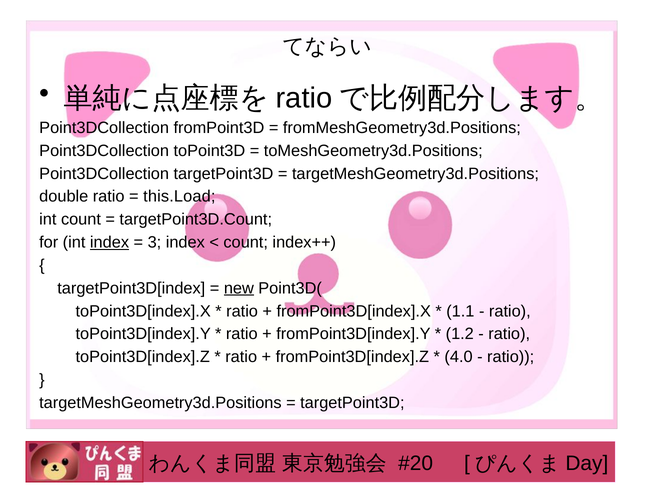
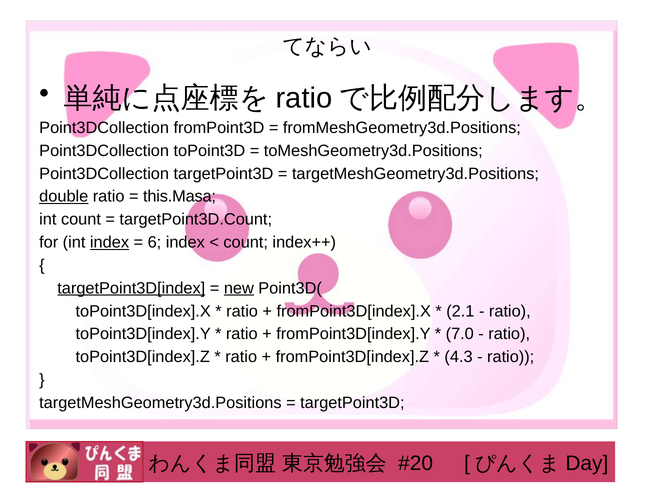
double underline: none -> present (64, 196)
this.Load: this.Load -> this.Masa (180, 196)
3: 3 -> 6 (154, 242)
targetPoint3D[index underline: none -> present (131, 288)
1.1: 1.1 -> 2.1 (460, 311)
1.2: 1.2 -> 7.0 (460, 334)
4.0: 4.0 -> 4.3 (459, 357)
